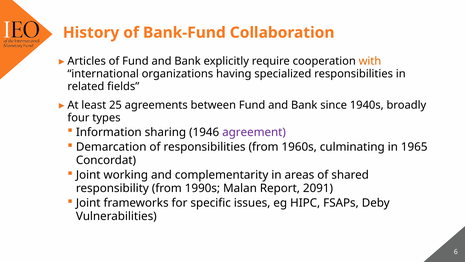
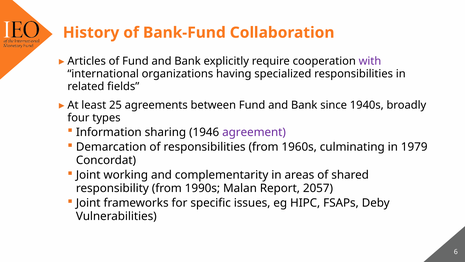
with colour: orange -> purple (370, 61)
1965: 1965 -> 1979 (414, 147)
2091: 2091 -> 2057 (318, 188)
